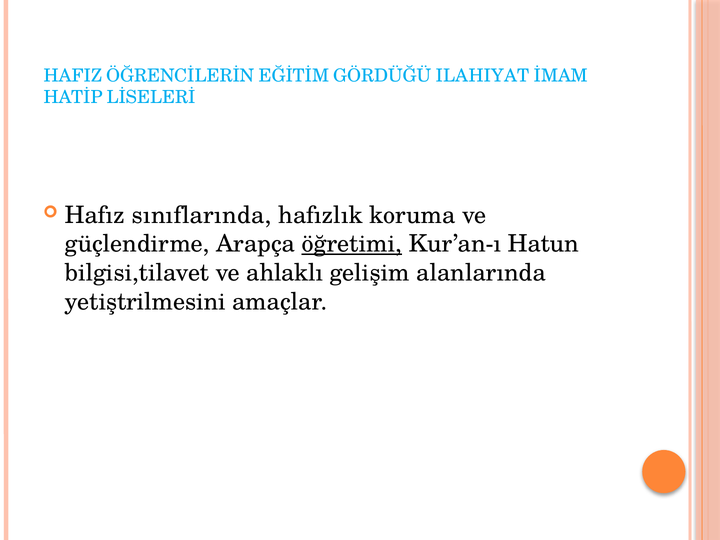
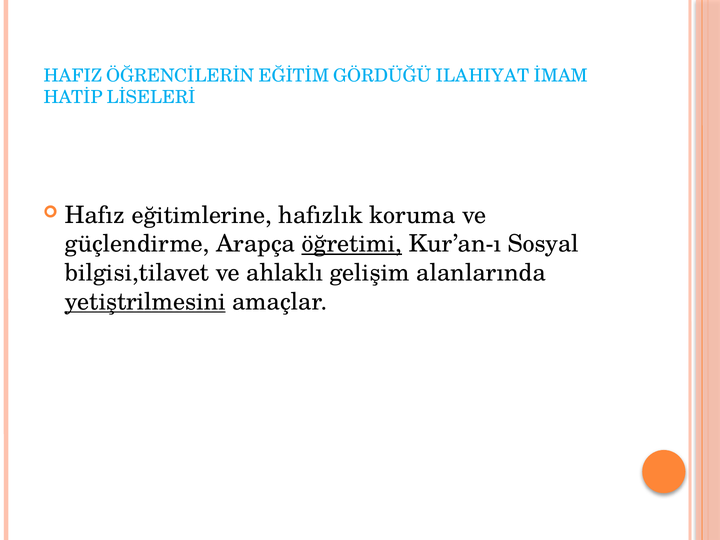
sınıflarında: sınıflarında -> eğitimlerine (202, 215)
Hatun: Hatun -> Sosyal (543, 244)
yetiştrilmesini underline: none -> present (145, 302)
